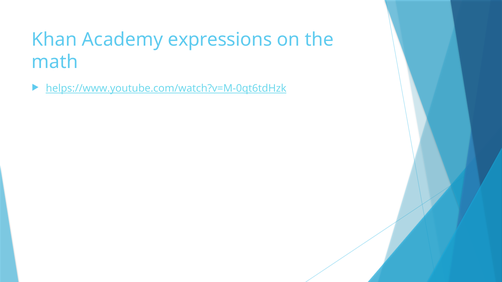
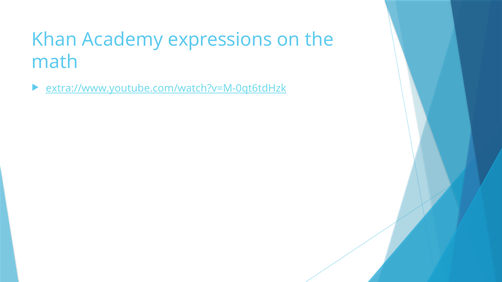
helps://www.youtube.com/watch?v=M-0qt6tdHzk: helps://www.youtube.com/watch?v=M-0qt6tdHzk -> extra://www.youtube.com/watch?v=M-0qt6tdHzk (166, 88)
